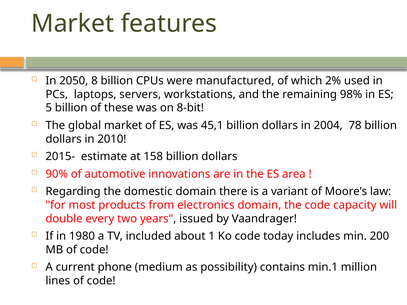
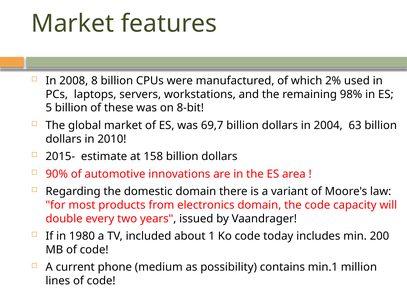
2050: 2050 -> 2008 (74, 81)
45,1: 45,1 -> 69,7 (212, 126)
78: 78 -> 63 (355, 126)
